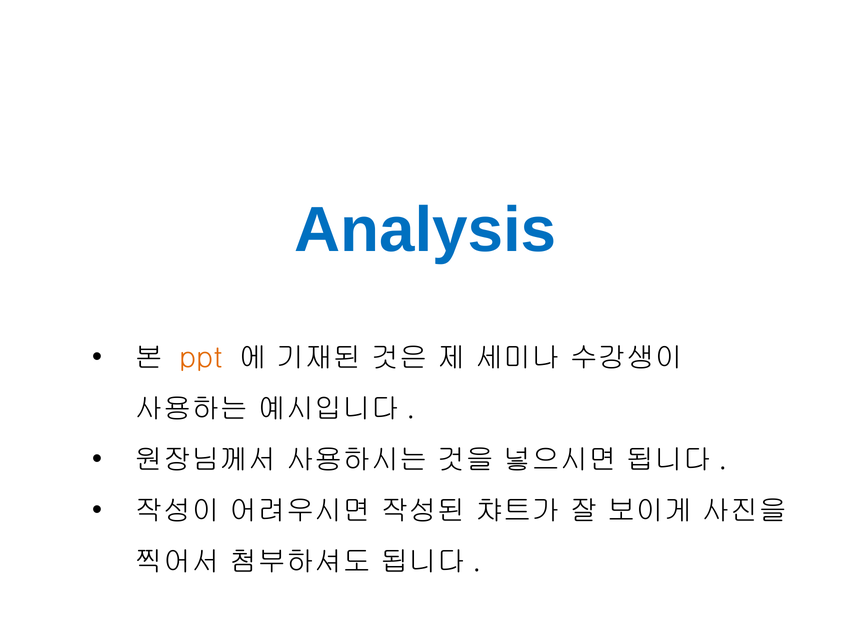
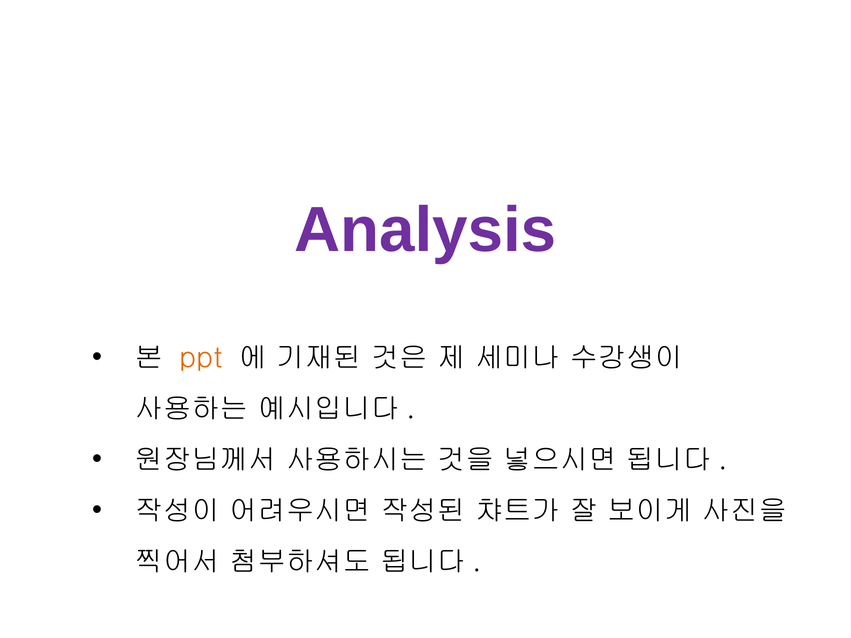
Analysis colour: blue -> purple (425, 230)
